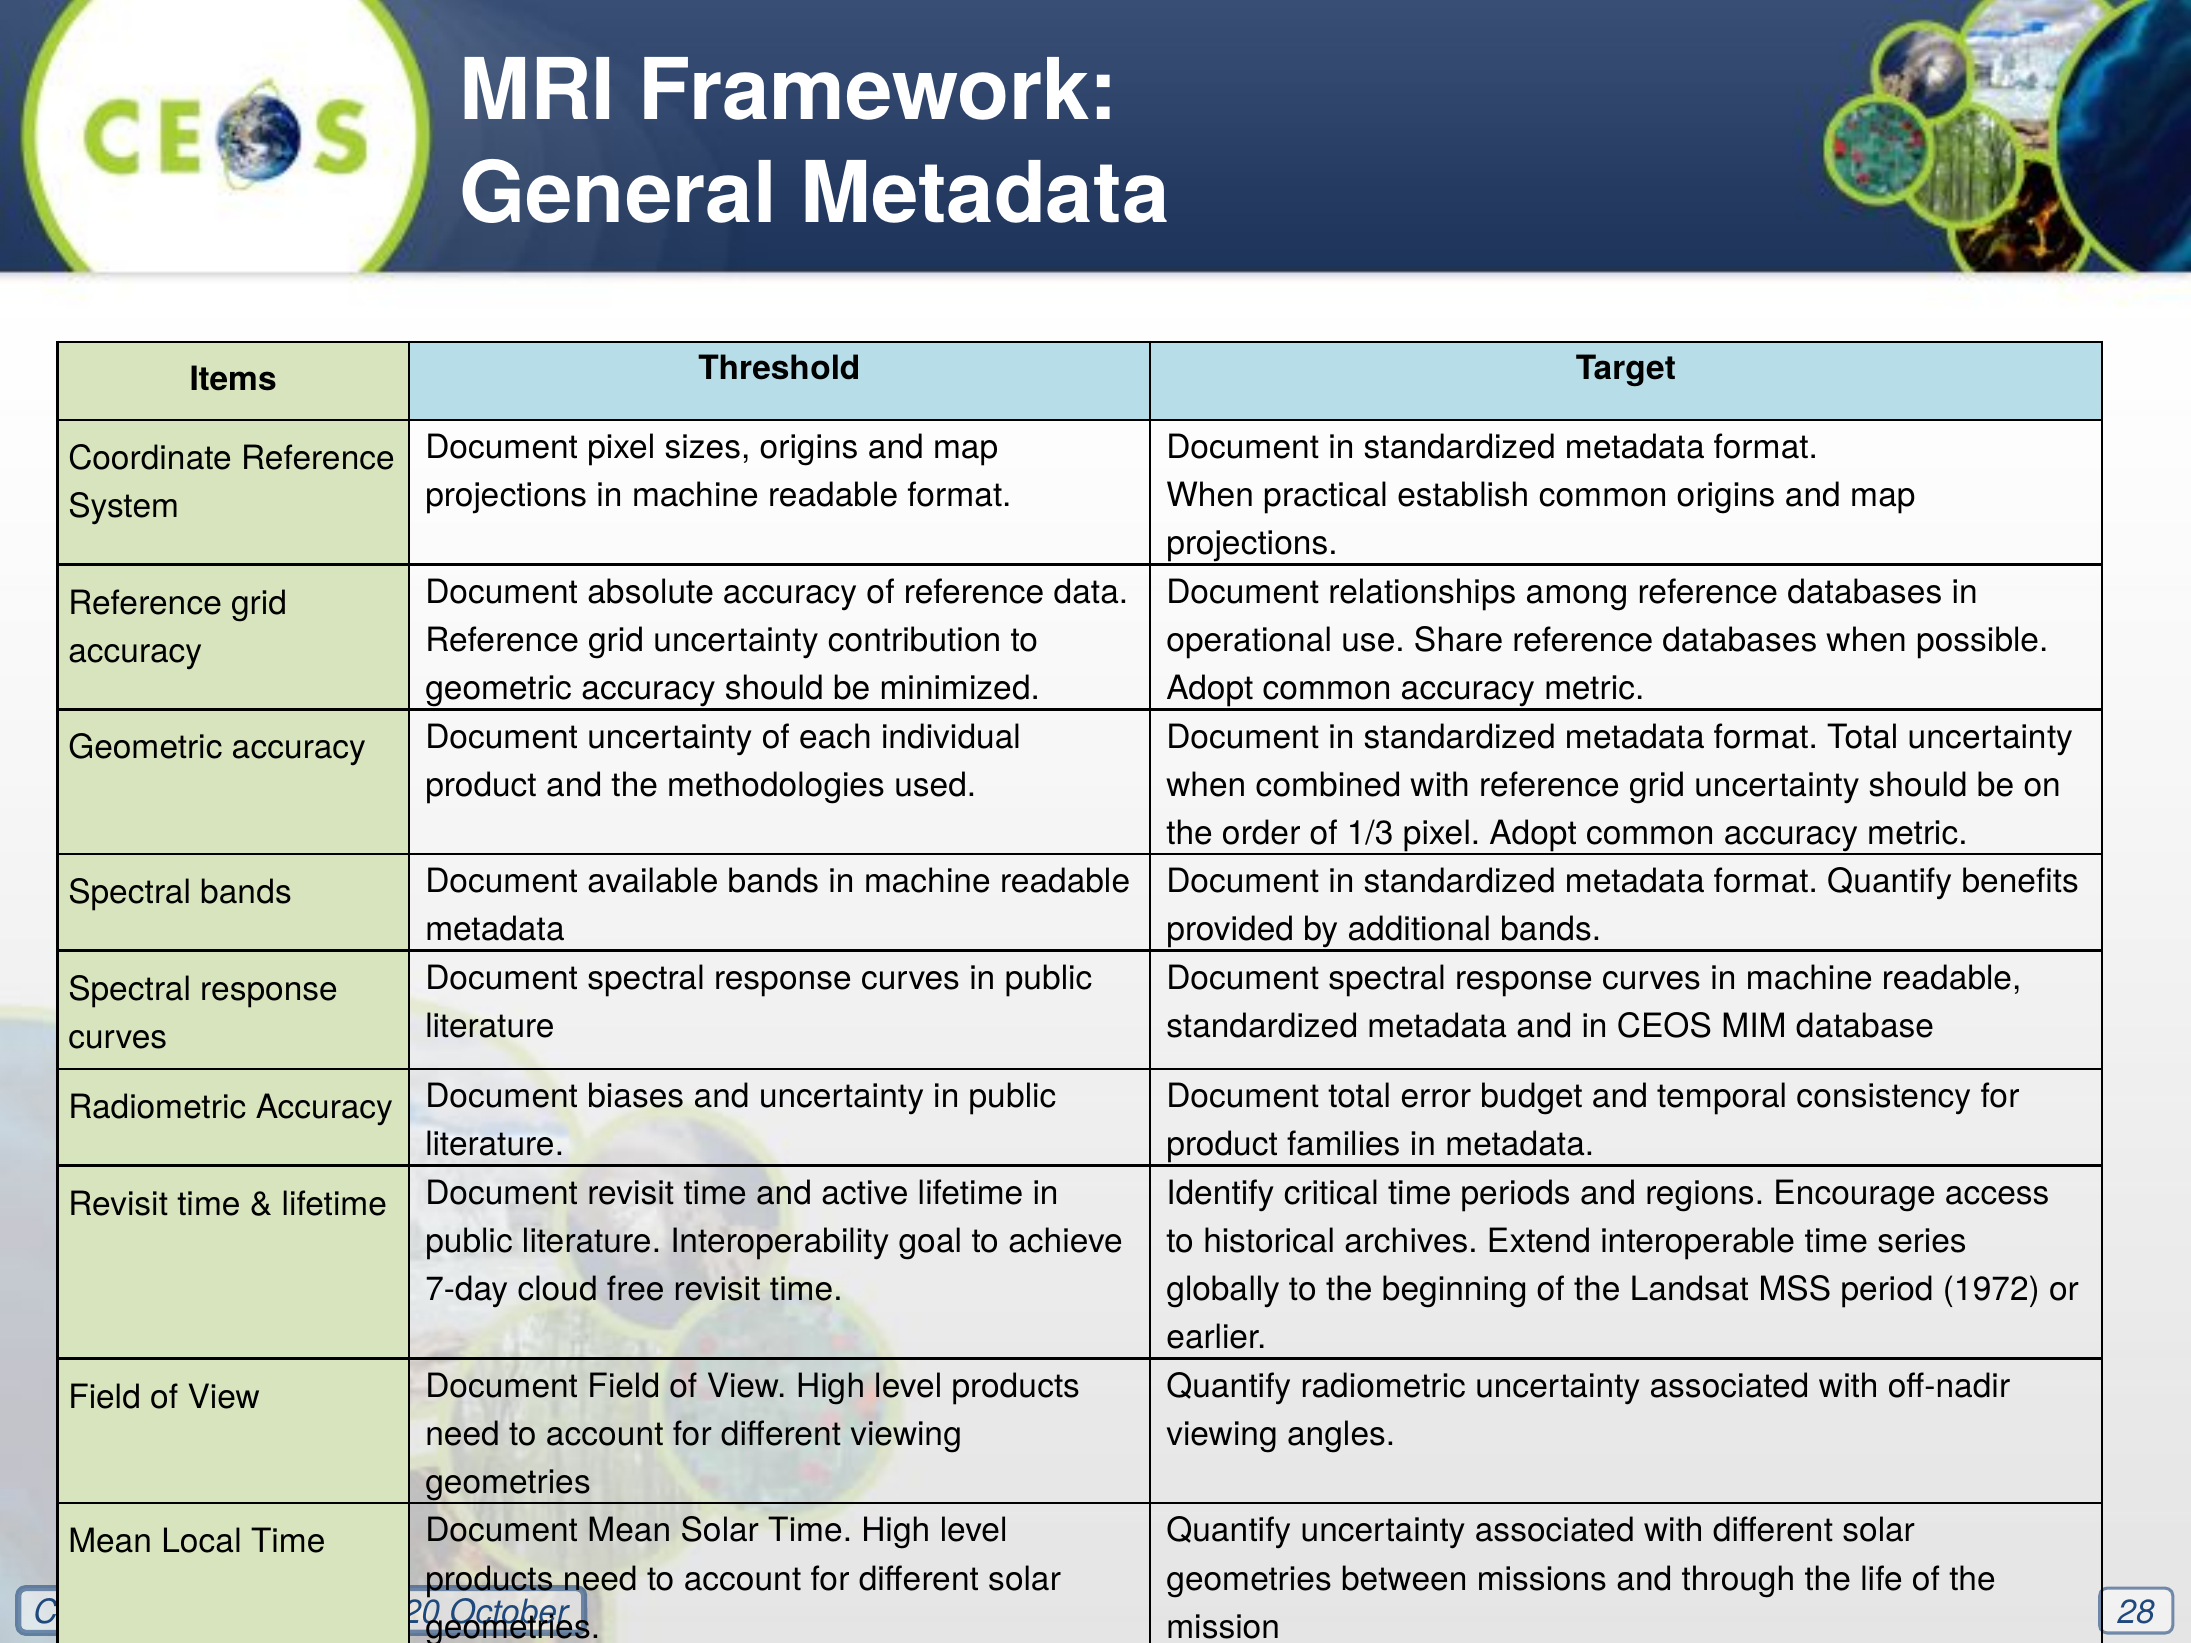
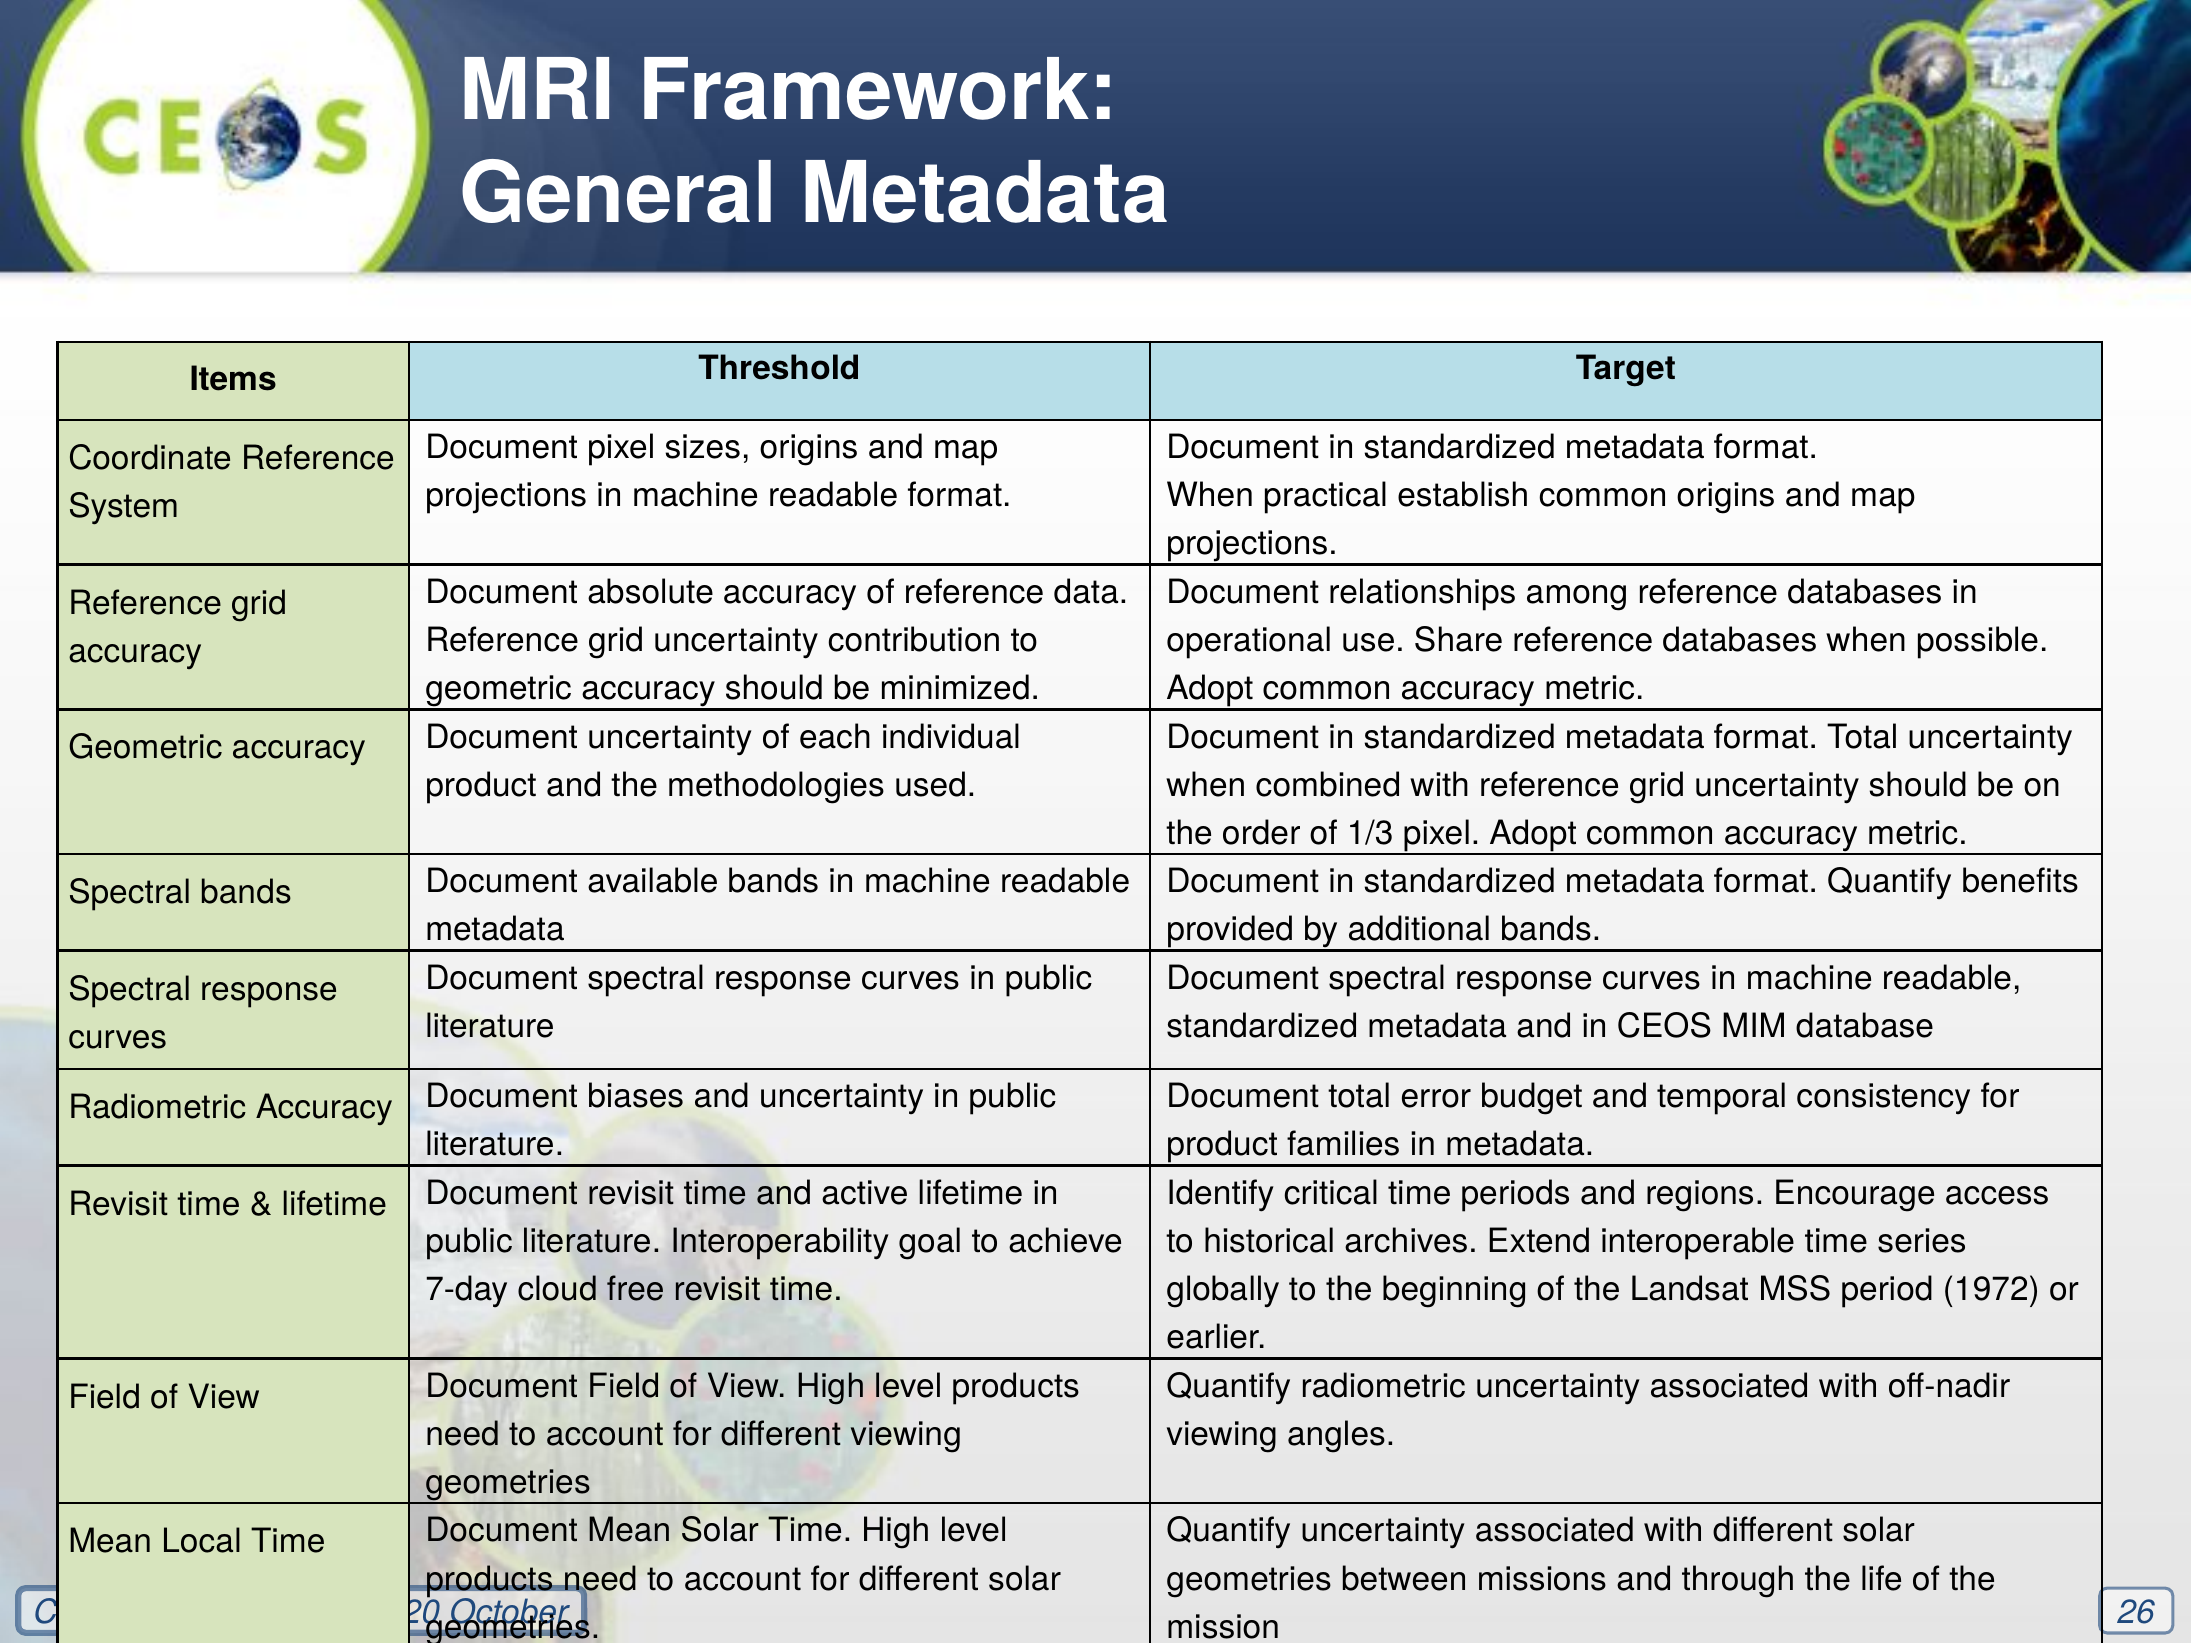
28: 28 -> 26 (2136, 1613)
